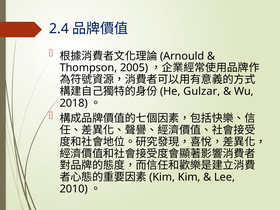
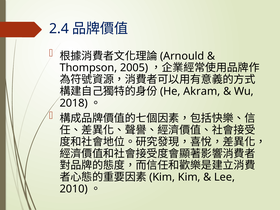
Gulzar: Gulzar -> Akram (202, 91)
